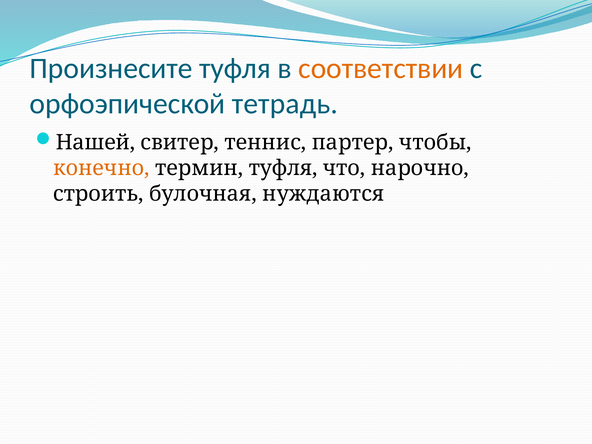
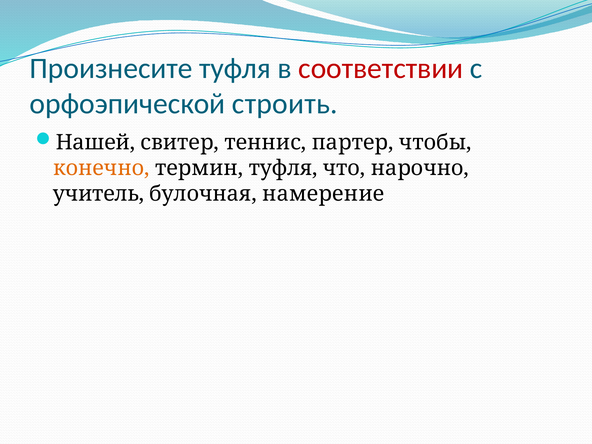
соответствии colour: orange -> red (381, 68)
тетрадь: тетрадь -> строить (285, 104)
строить: строить -> учитель (98, 194)
нуждаются: нуждаются -> намерение (323, 194)
